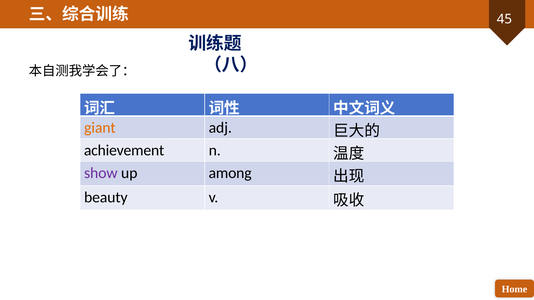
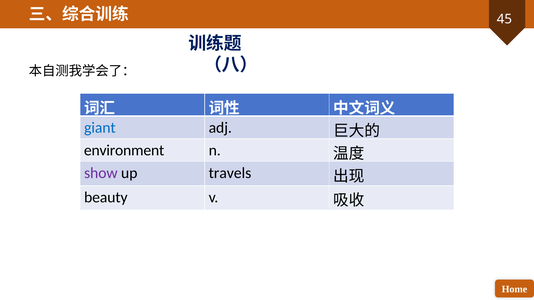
giant colour: orange -> blue (100, 128)
achievement: achievement -> environment (124, 151)
among: among -> travels (230, 173)
